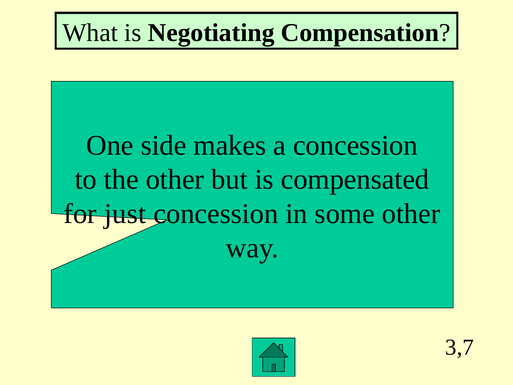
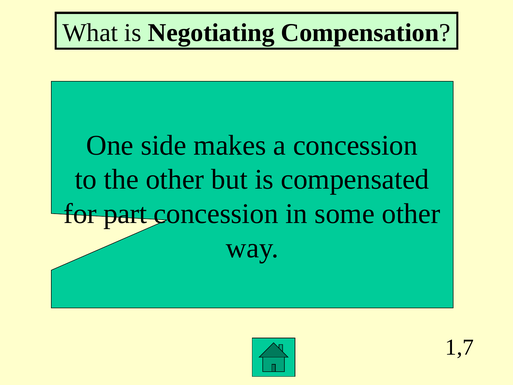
just: just -> part (125, 214)
3,7: 3,7 -> 1,7 (460, 347)
